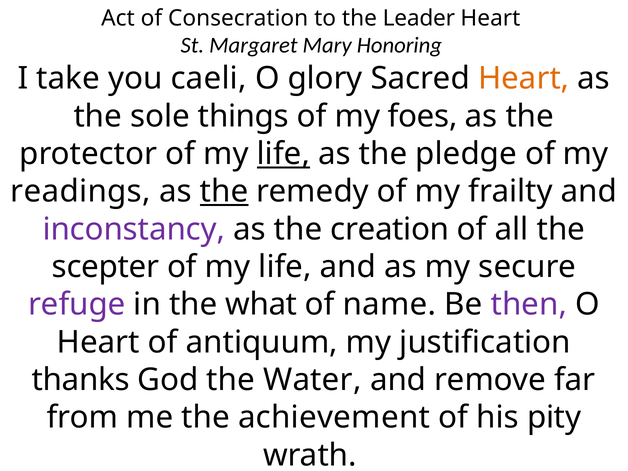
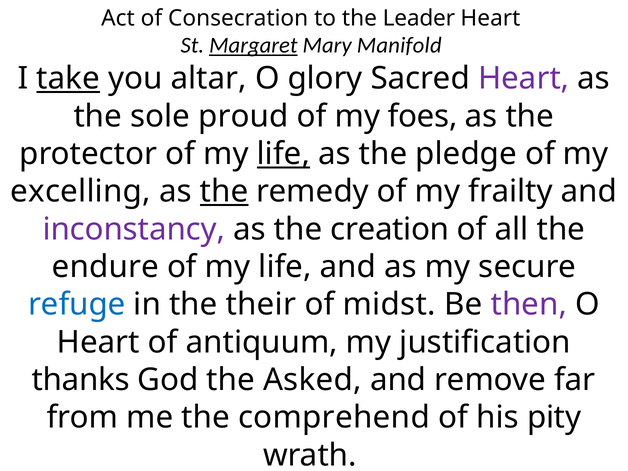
Margaret underline: none -> present (253, 45)
Honoring: Honoring -> Manifold (399, 45)
take underline: none -> present (68, 78)
caeli: caeli -> altar (209, 78)
Heart colour: orange -> purple (524, 78)
things: things -> proud (243, 116)
readings: readings -> excelling (81, 192)
scepter: scepter -> endure (105, 267)
refuge colour: purple -> blue (77, 305)
what: what -> their (261, 305)
name: name -> midst (389, 305)
Water: Water -> Asked (312, 380)
achievement: achievement -> comprehend (334, 418)
